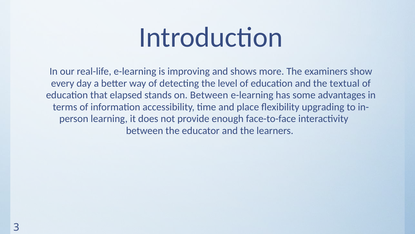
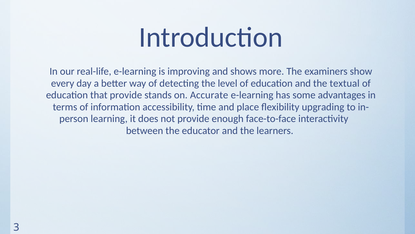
that elapsed: elapsed -> provide (126, 95)
on Between: Between -> Accurate (209, 95)
